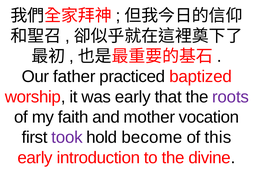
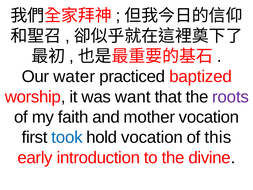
father: father -> water (74, 77)
was early: early -> want (133, 97)
took colour: purple -> blue (67, 137)
hold become: become -> vocation (152, 137)
